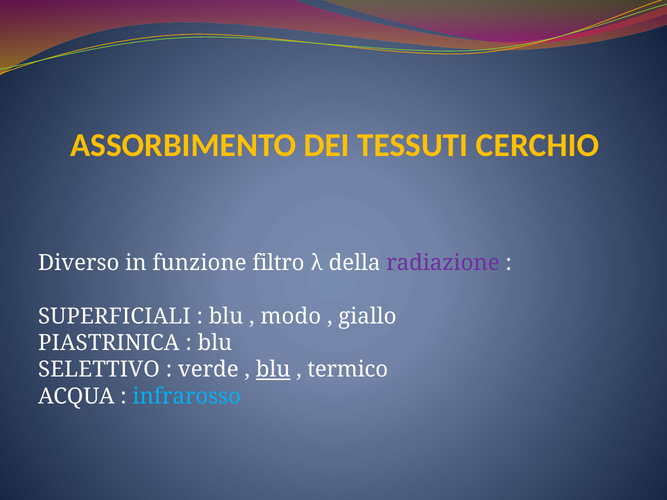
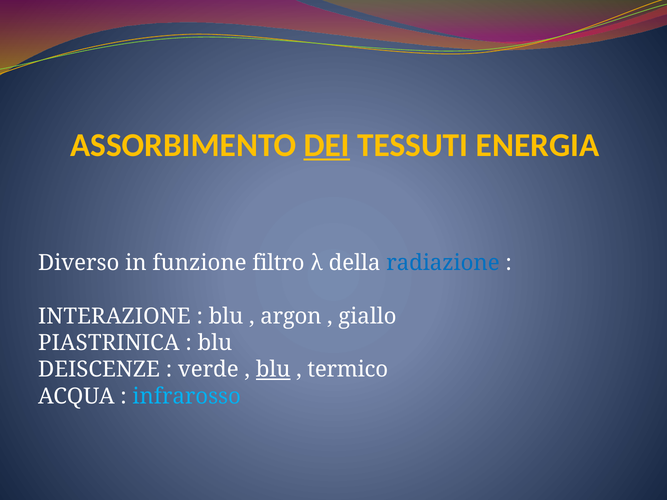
DEI underline: none -> present (327, 145)
CERCHIO: CERCHIO -> ENERGIA (538, 145)
radiazione colour: purple -> blue (443, 263)
SUPERFICIALI: SUPERFICIALI -> INTERAZIONE (114, 316)
modo: modo -> argon (291, 316)
SELETTIVO: SELETTIVO -> DEISCENZE (99, 370)
